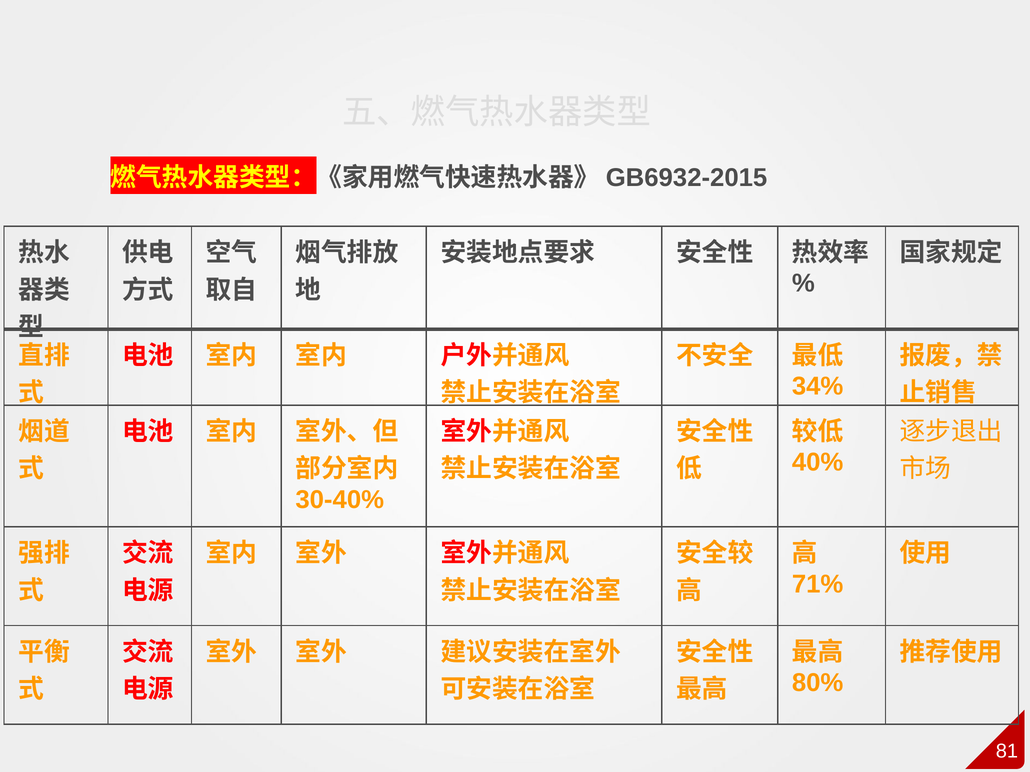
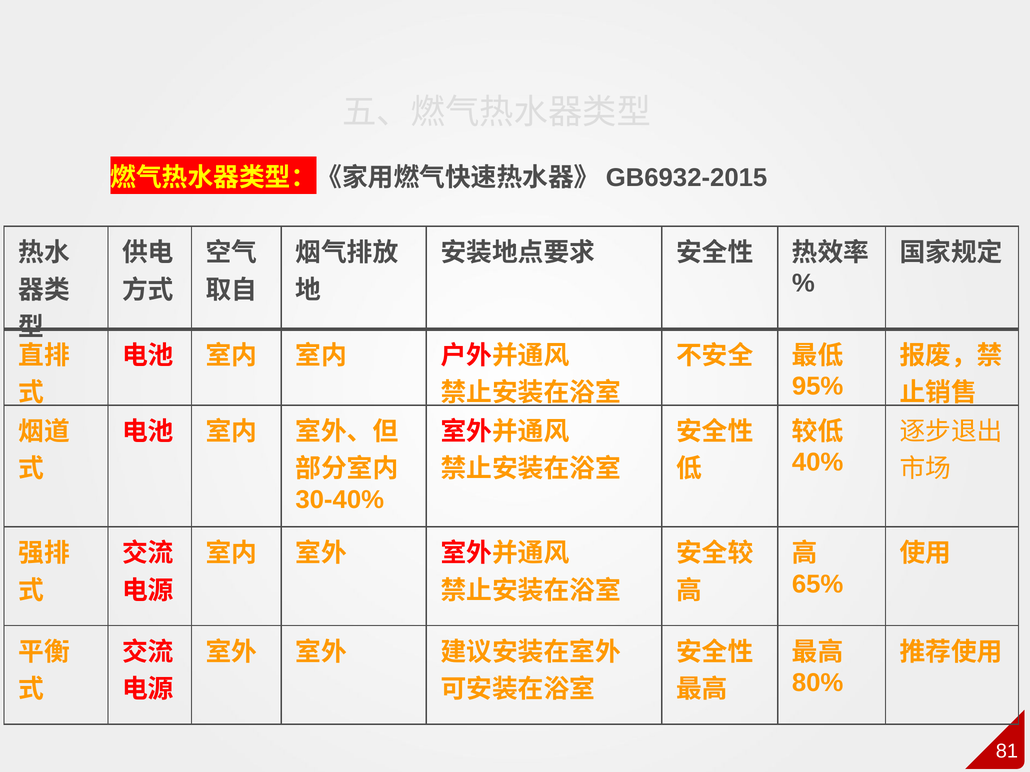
34%: 34% -> 95% (818, 387)
71%: 71% -> 65% (818, 584)
